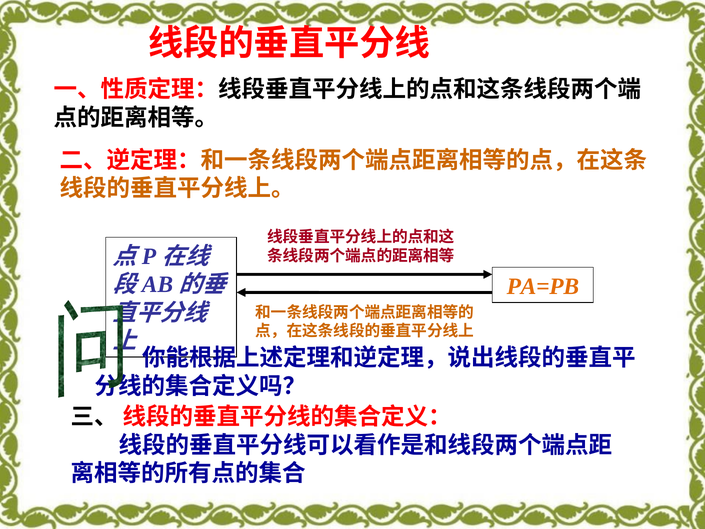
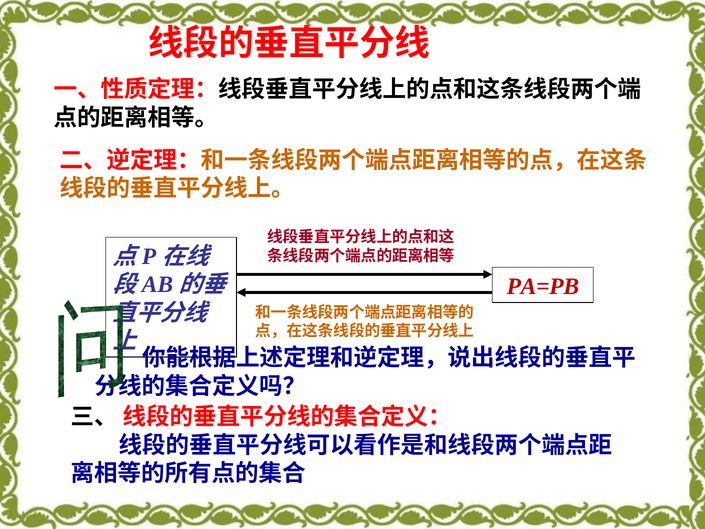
PA=PB colour: orange -> red (543, 286)
